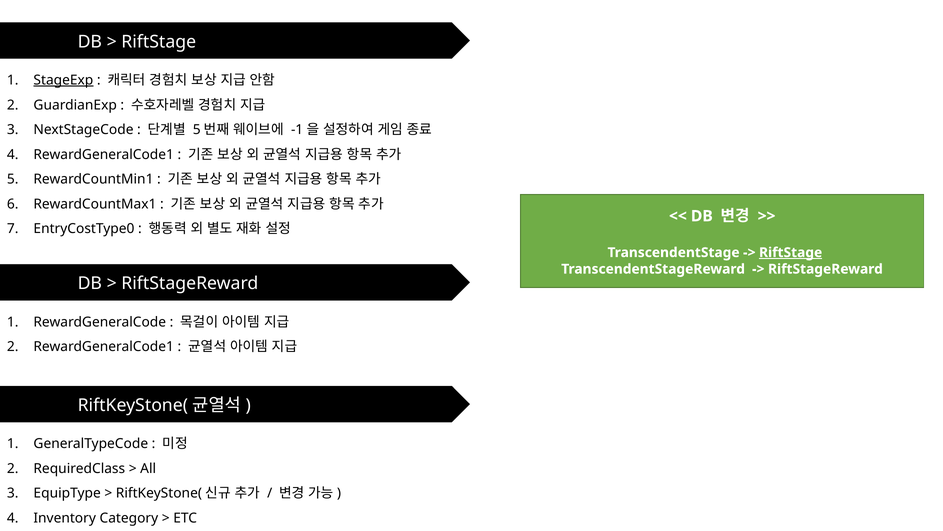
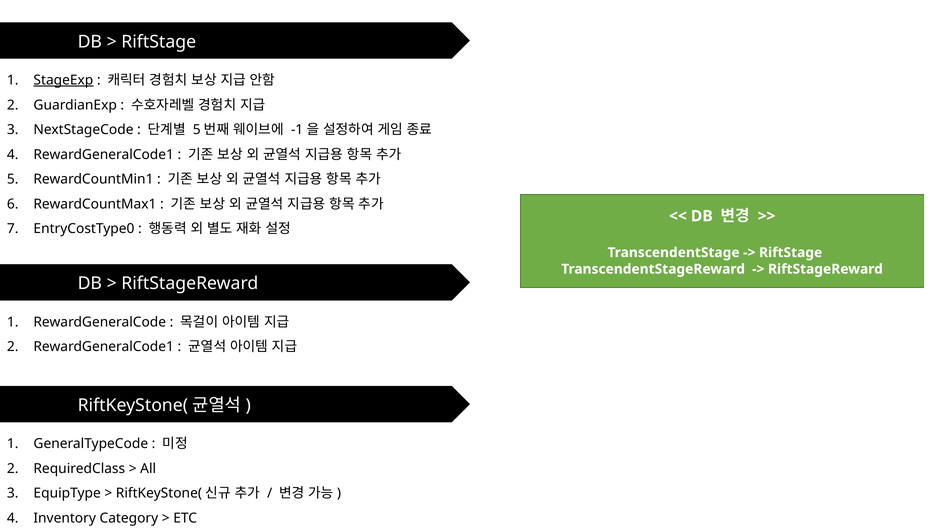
RiftStage underline: present -> none (791, 252)
